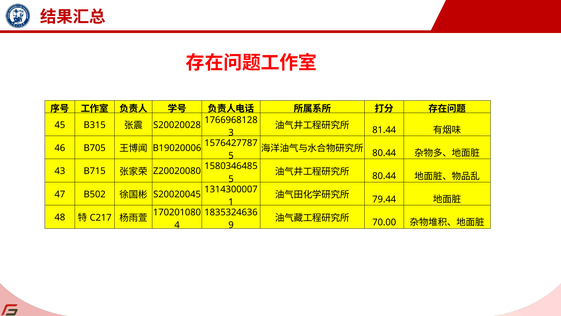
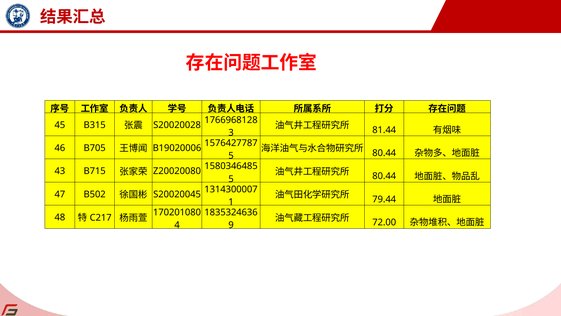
70.00: 70.00 -> 72.00 (384, 222)
